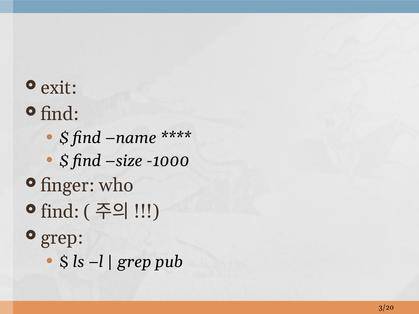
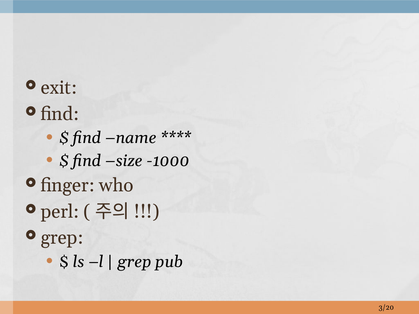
find: find -> perl (60, 212)
